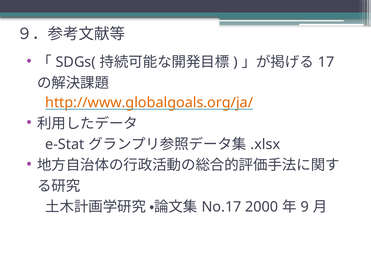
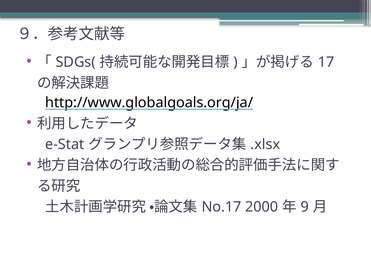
http://www.globalgoals.org/ja/ colour: orange -> black (149, 103)
